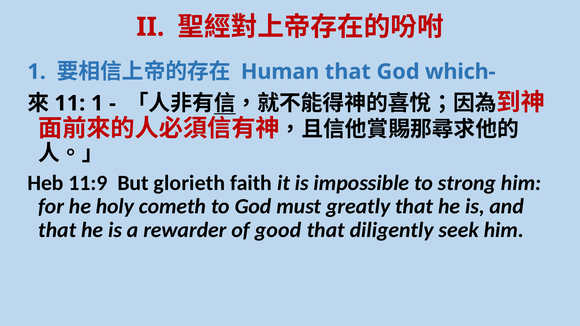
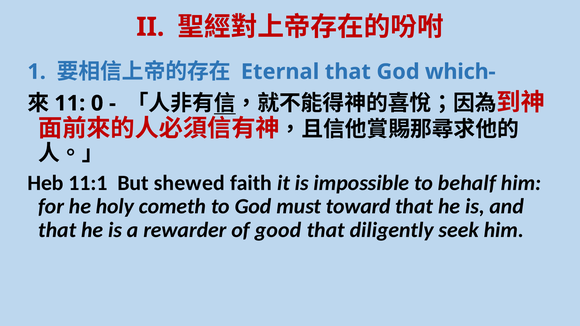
Human: Human -> Eternal (280, 72)
1: 1 -> 0 (97, 103)
11:9: 11:9 -> 11:1 (88, 183)
glorieth: glorieth -> shewed (189, 183)
strong: strong -> behalf (467, 183)
greatly: greatly -> toward (358, 207)
